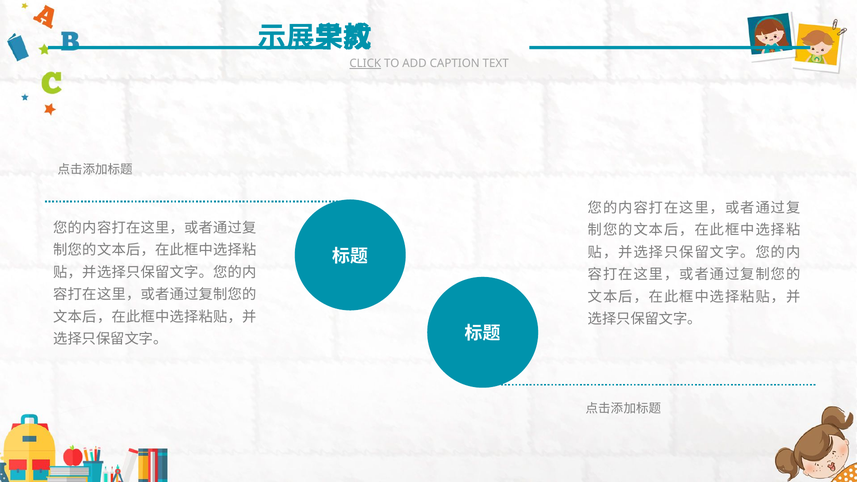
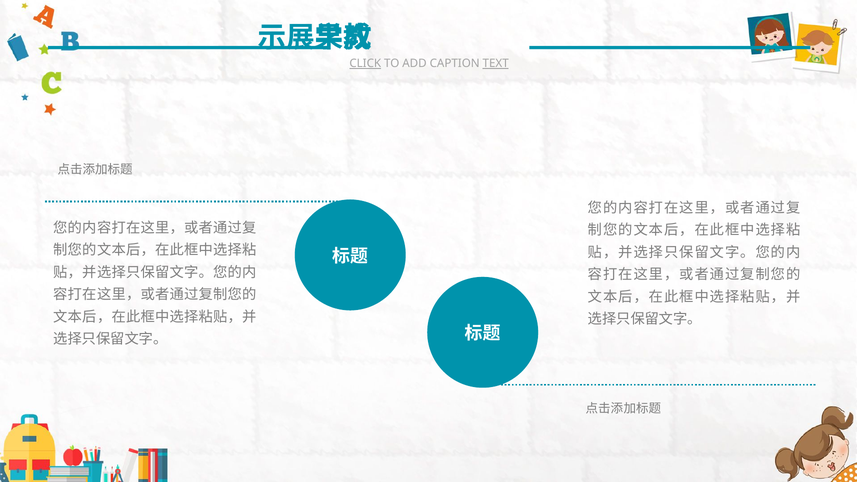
TEXT underline: none -> present (496, 64)
